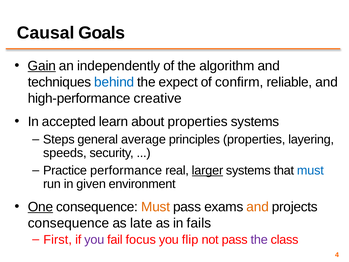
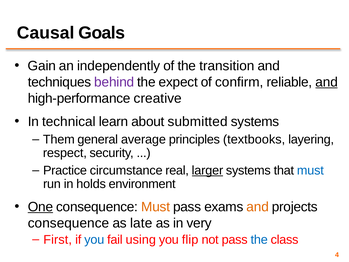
Gain underline: present -> none (42, 66)
algorithm: algorithm -> transition (227, 66)
behind colour: blue -> purple (114, 82)
and underline: none -> present (327, 82)
accepted: accepted -> technical (69, 121)
about properties: properties -> submitted (198, 121)
Steps: Steps -> Them (59, 139)
principles properties: properties -> textbooks (254, 139)
speeds: speeds -> respect (65, 153)
performance: performance -> circumstance (126, 170)
given: given -> holds (91, 184)
fails: fails -> very (199, 223)
you colour: purple -> blue (94, 240)
focus: focus -> using (141, 240)
the colour: purple -> blue (259, 240)
